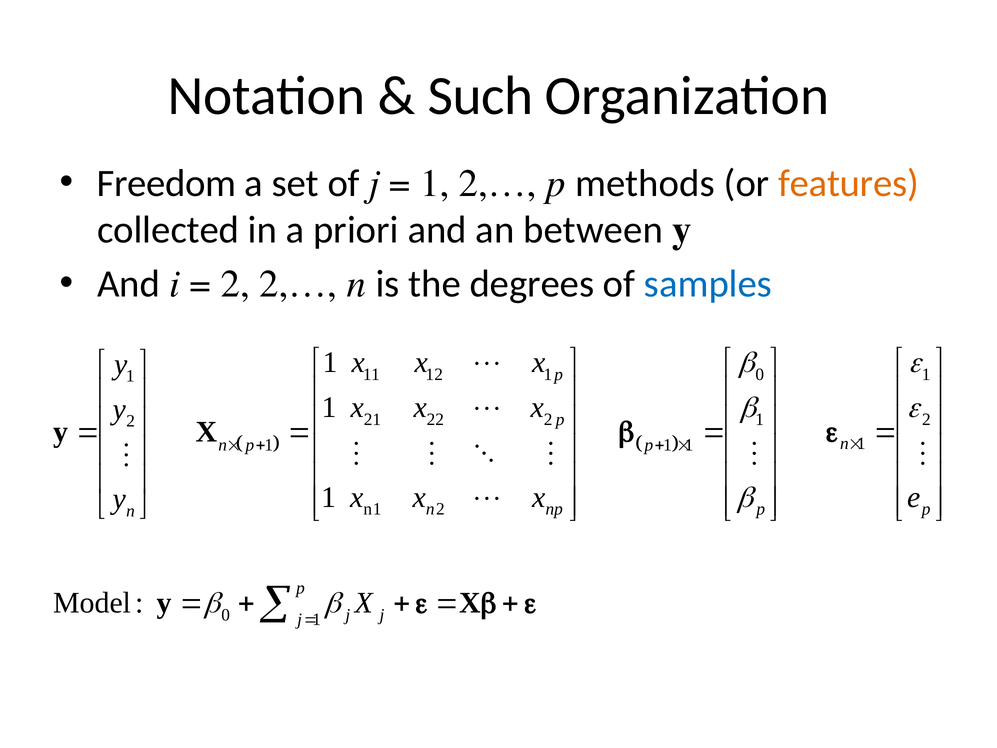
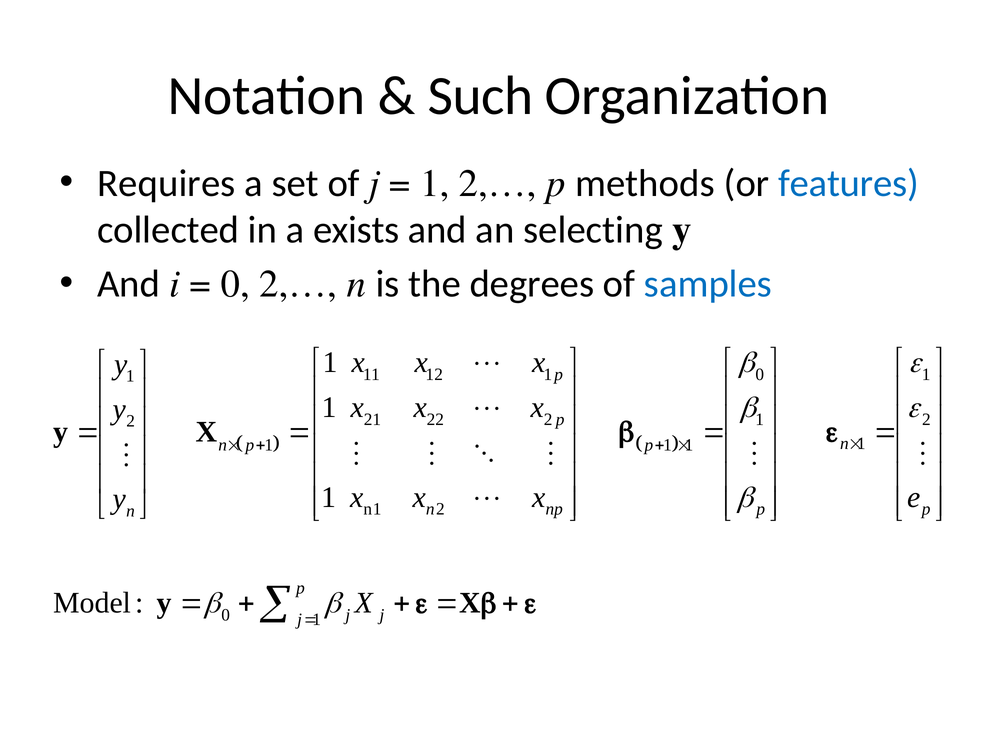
Freedom: Freedom -> Requires (166, 183)
features colour: orange -> blue (849, 183)
priori: priori -> exists (356, 230)
between: between -> selecting (593, 230)
2: 2 -> 0 (235, 284)
